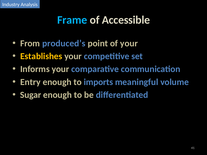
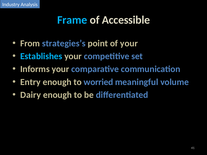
produced’s: produced’s -> strategies’s (64, 43)
Establishes colour: yellow -> light blue (41, 56)
imports: imports -> worried (98, 82)
Sugar: Sugar -> Dairy (31, 95)
